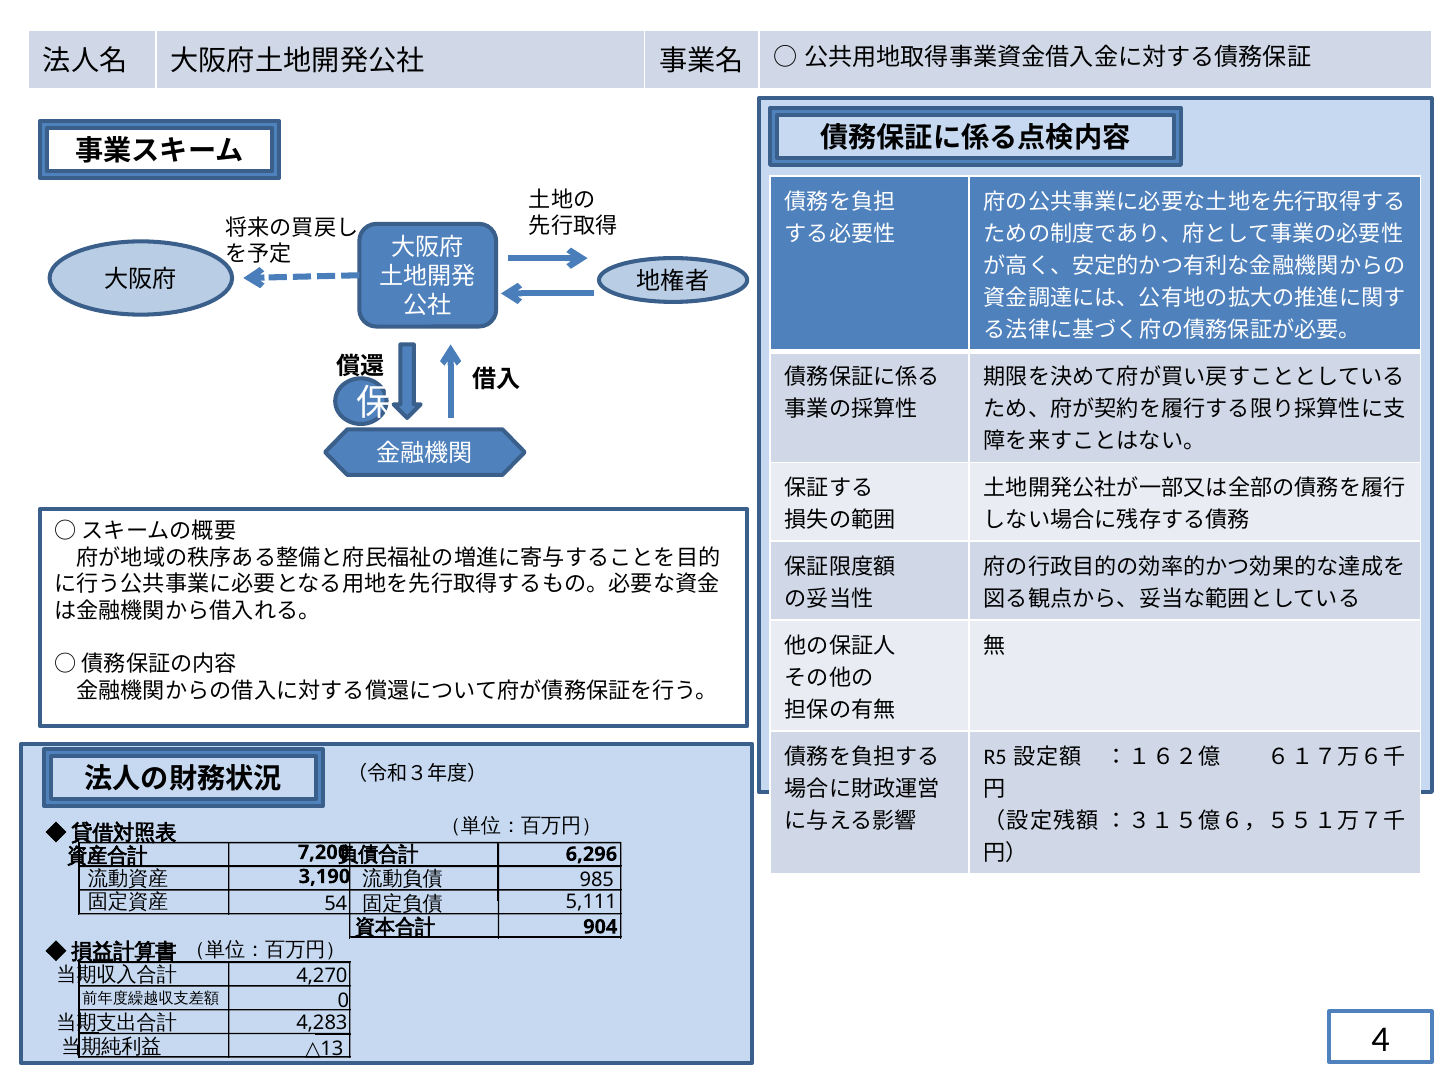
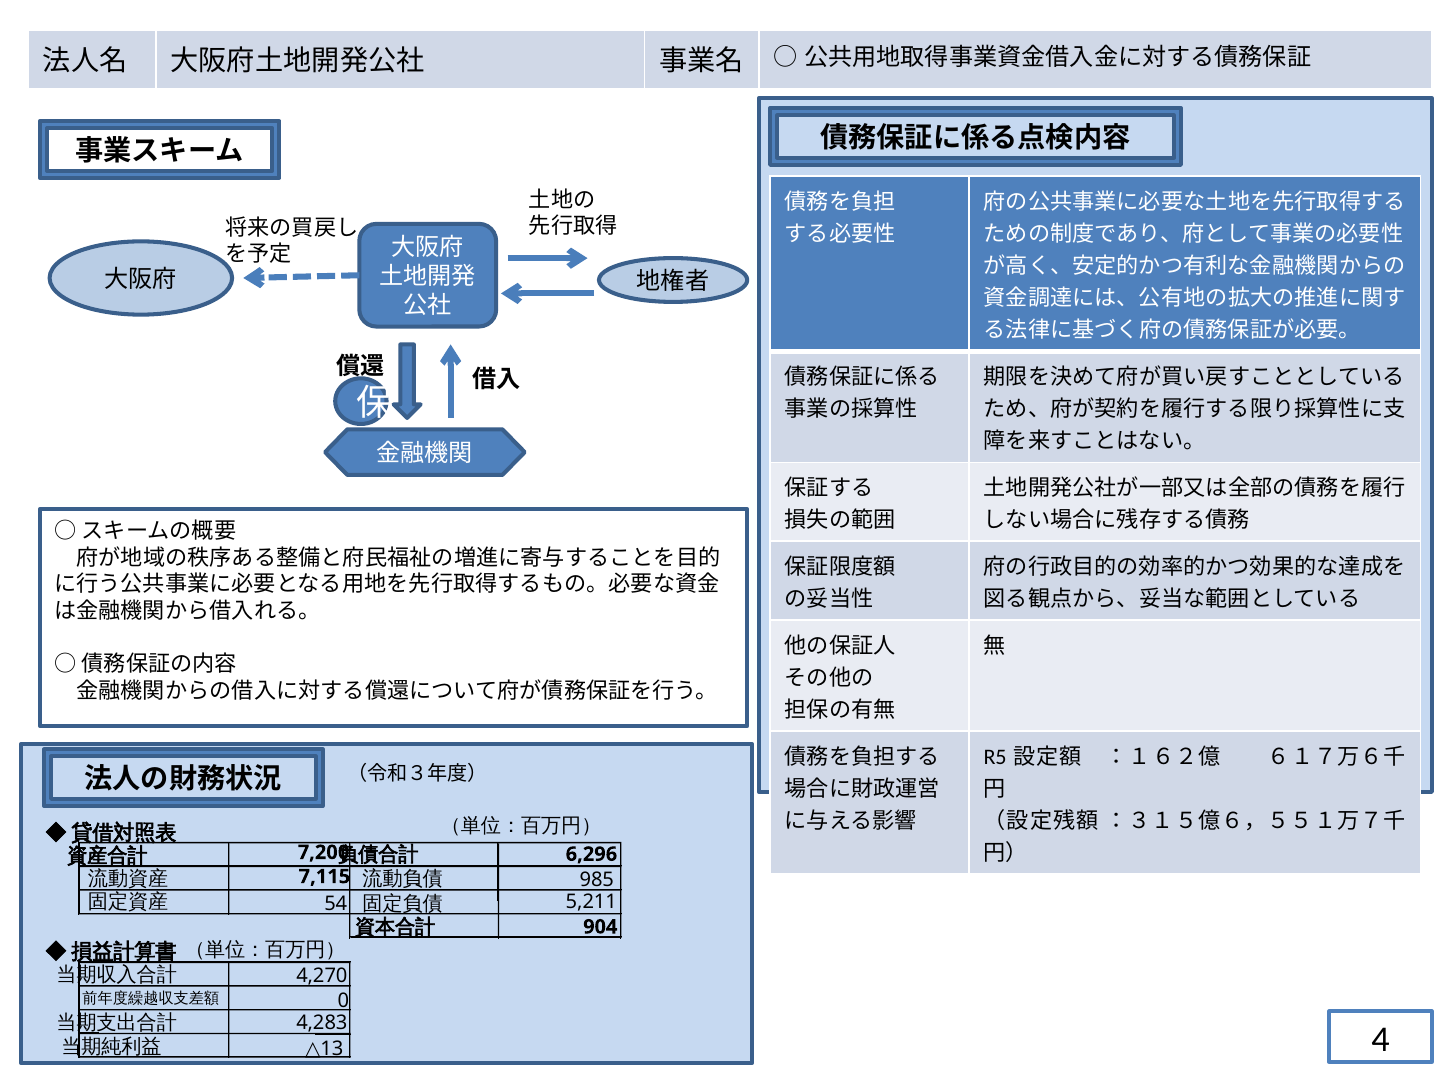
3,190: 3,190 -> 7,115 (324, 876)
5,111: 5,111 -> 5,211 (591, 901)
